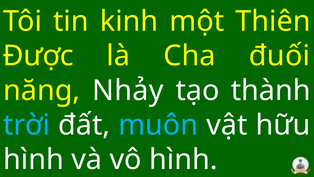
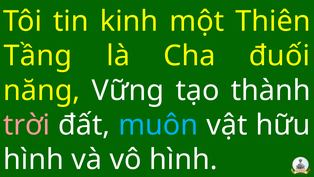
Được: Được -> Tầng (38, 56)
Nhảy: Nhảy -> Vững (128, 90)
trời colour: light blue -> pink (27, 125)
